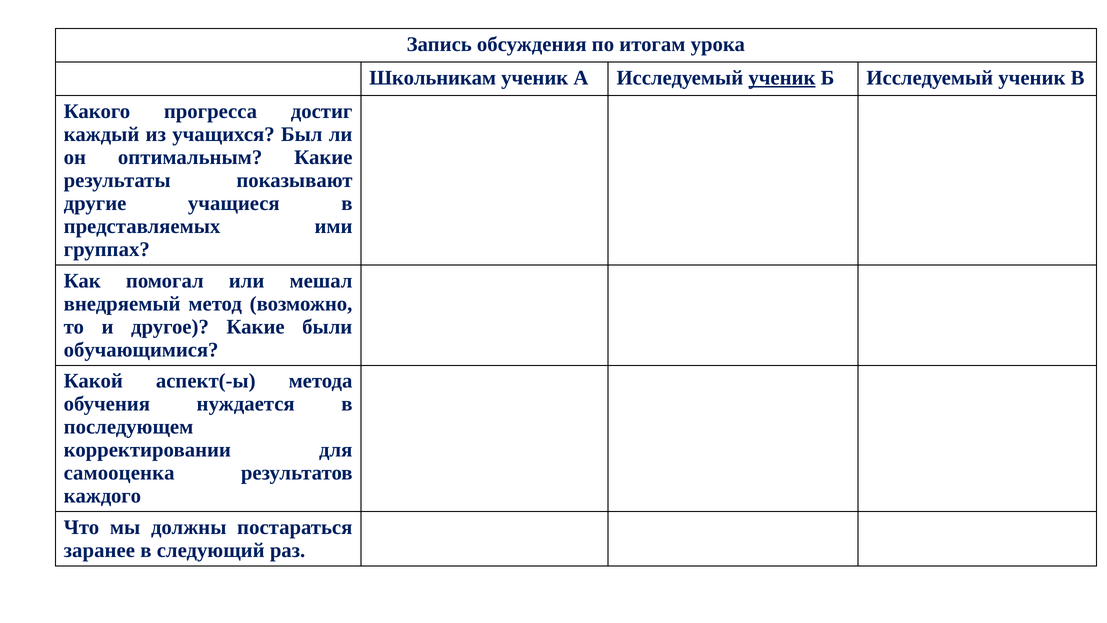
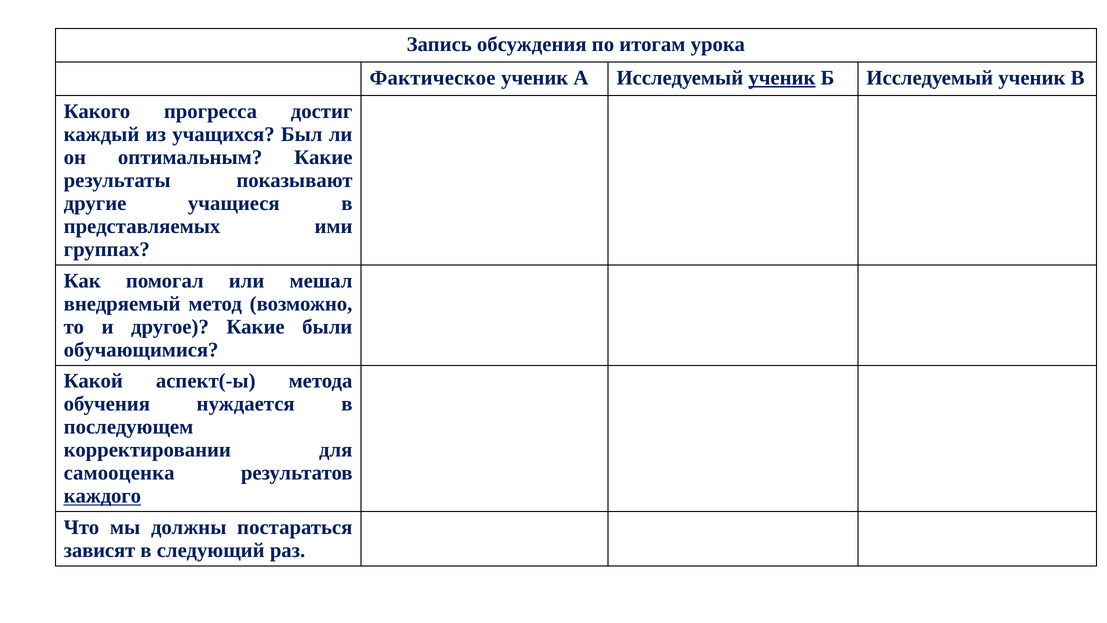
Школьникам: Школьникам -> Фактическое (433, 78)
каждого underline: none -> present (102, 496)
заранее: заранее -> зависят (100, 550)
